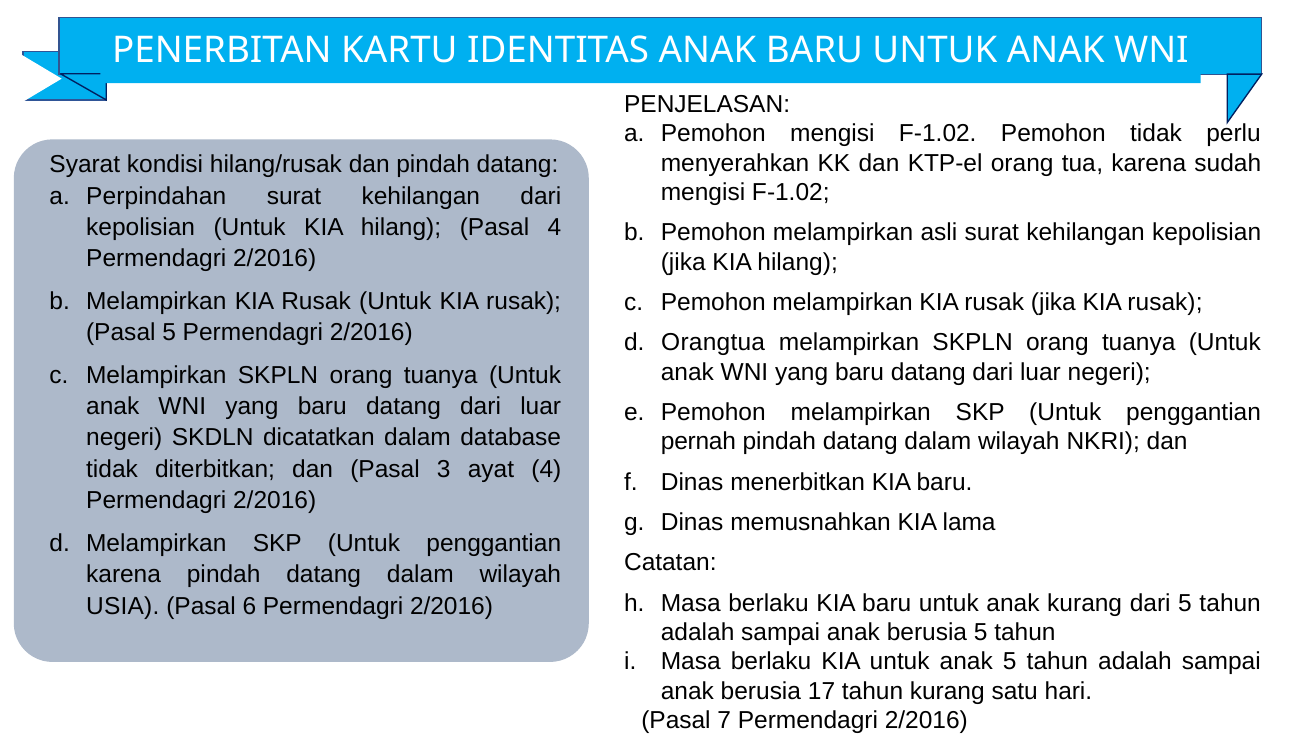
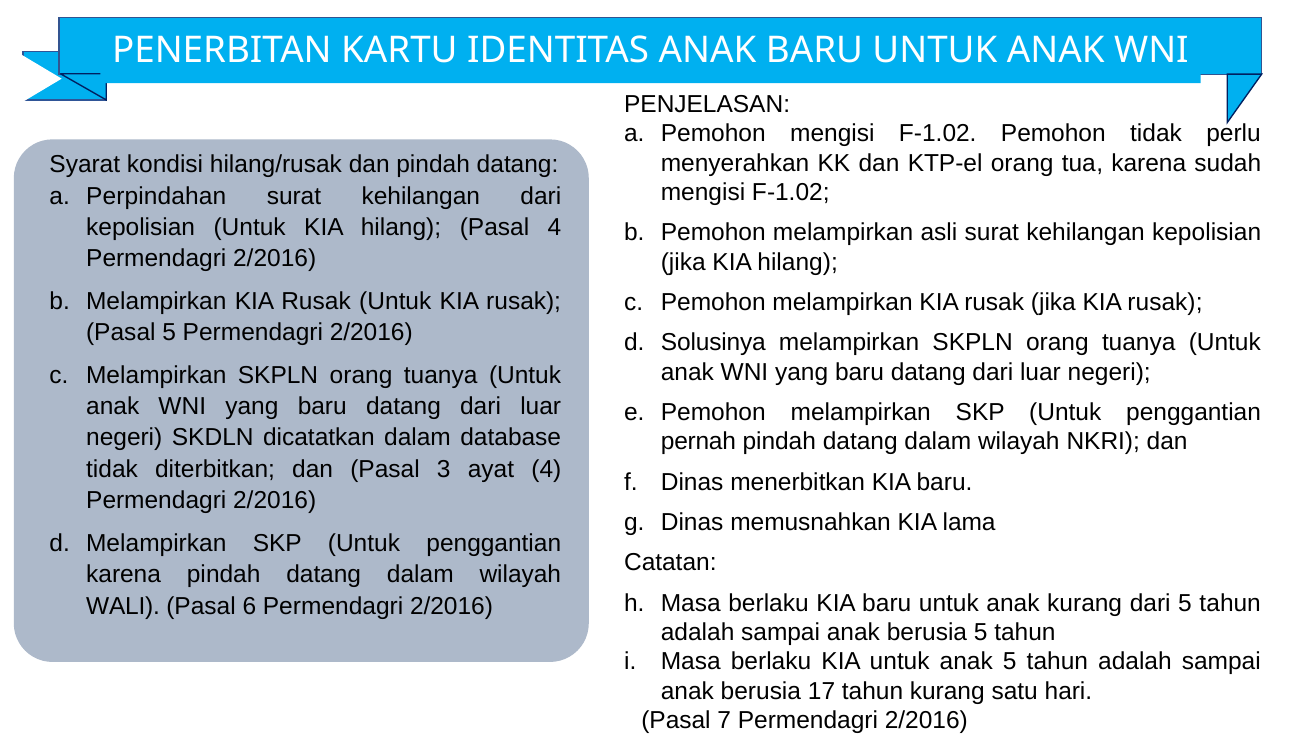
Orangtua: Orangtua -> Solusinya (713, 343)
USIA: USIA -> WALI (123, 606)
